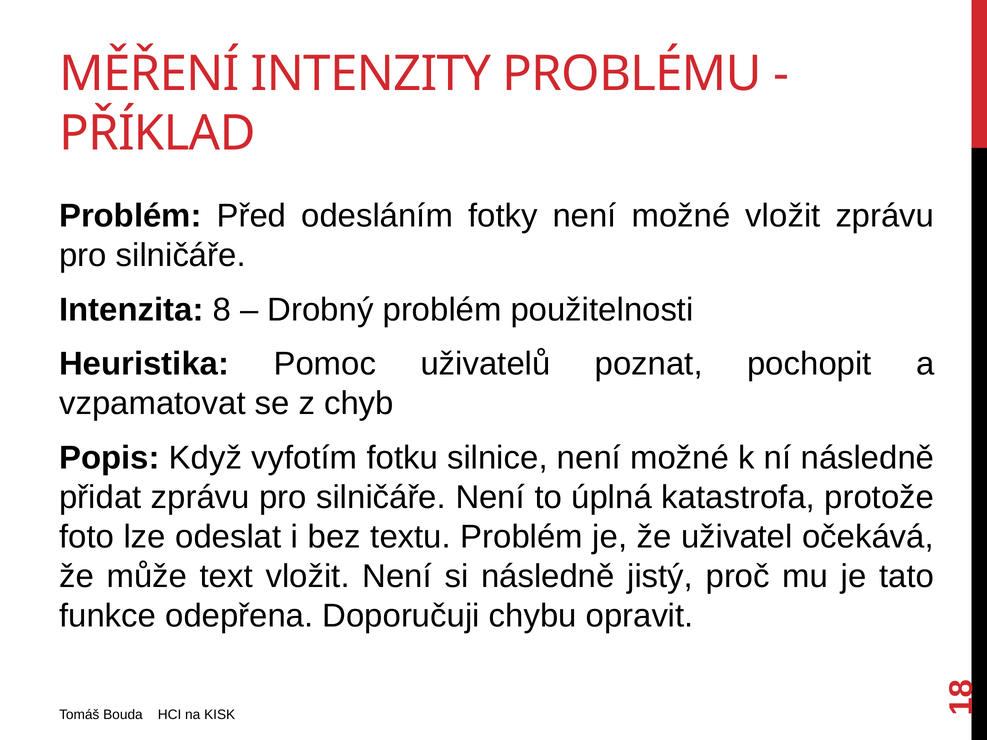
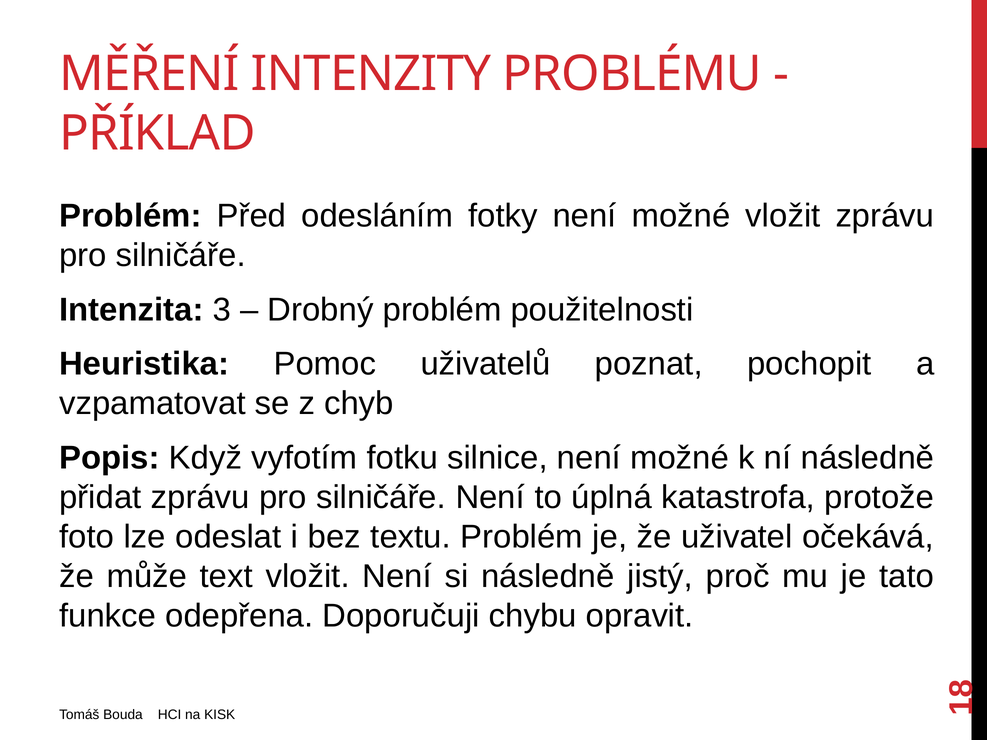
Intenzita 8: 8 -> 3 (222, 310)
